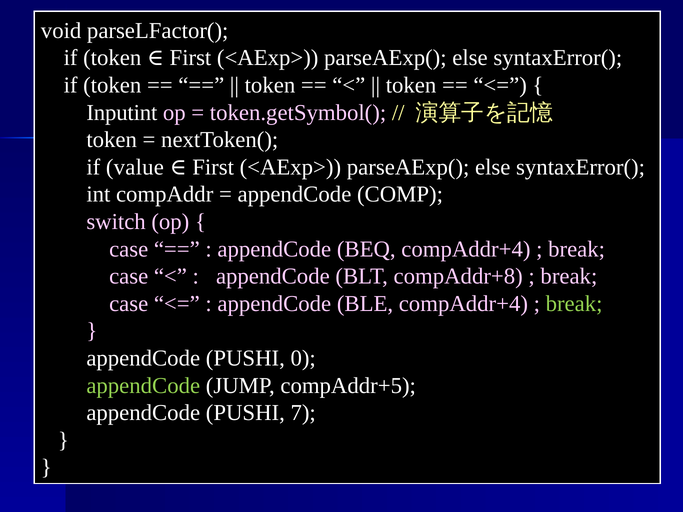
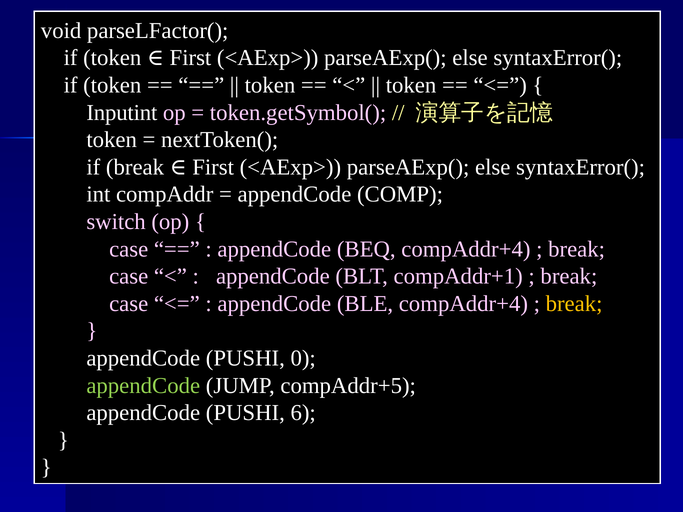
if value: value -> break (135, 167)
compAddr+8: compAddr+8 -> compAddr+1 (458, 276)
break colour: light green -> yellow (574, 304)
7: 7 -> 6 (303, 413)
